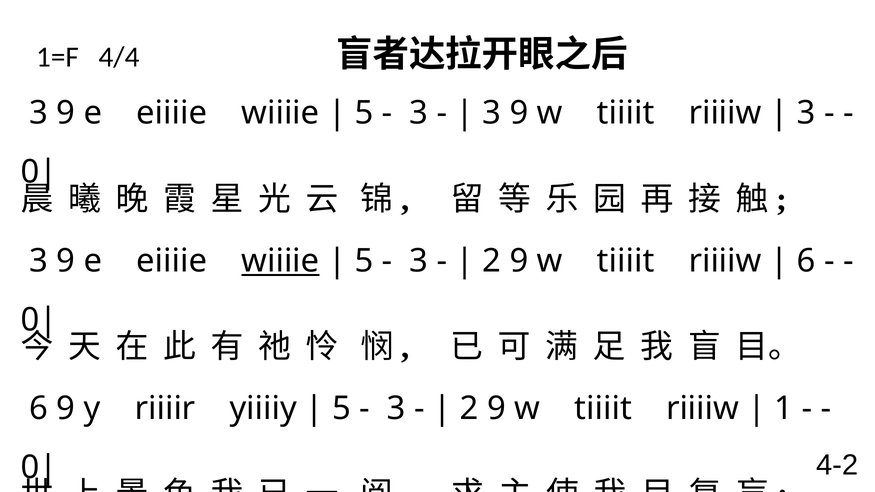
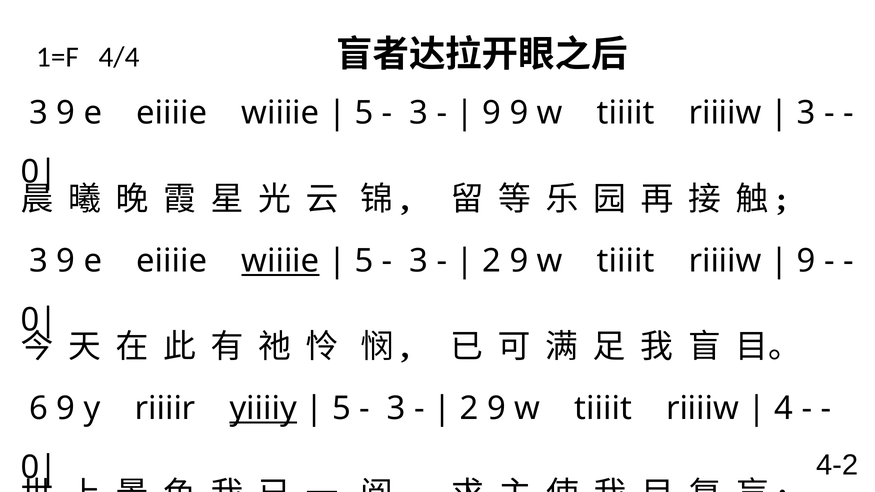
3: 3 -> 9 (492, 113)
6: 6 -> 9 (806, 261)
yiiiiy underline: none -> present (263, 409)
1: 1 -> 4 (784, 409)
